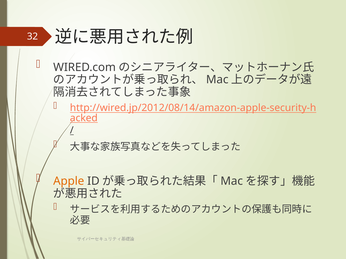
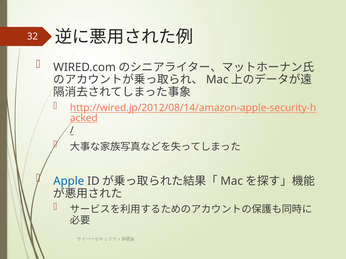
Apple colour: orange -> blue (69, 182)
